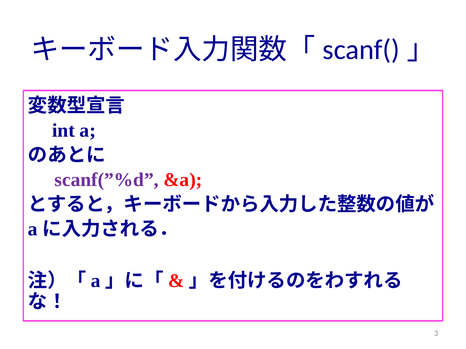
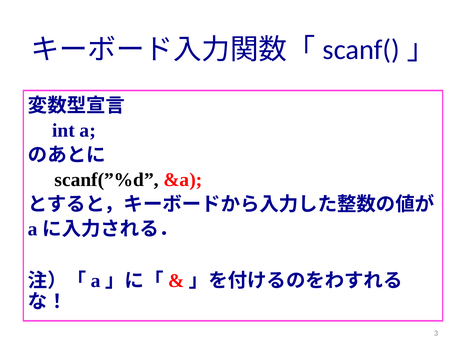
scanf(”%d colour: purple -> black (107, 180)
